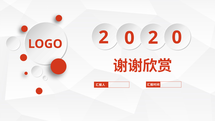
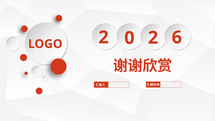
0: 0 -> 6 (177, 37)
